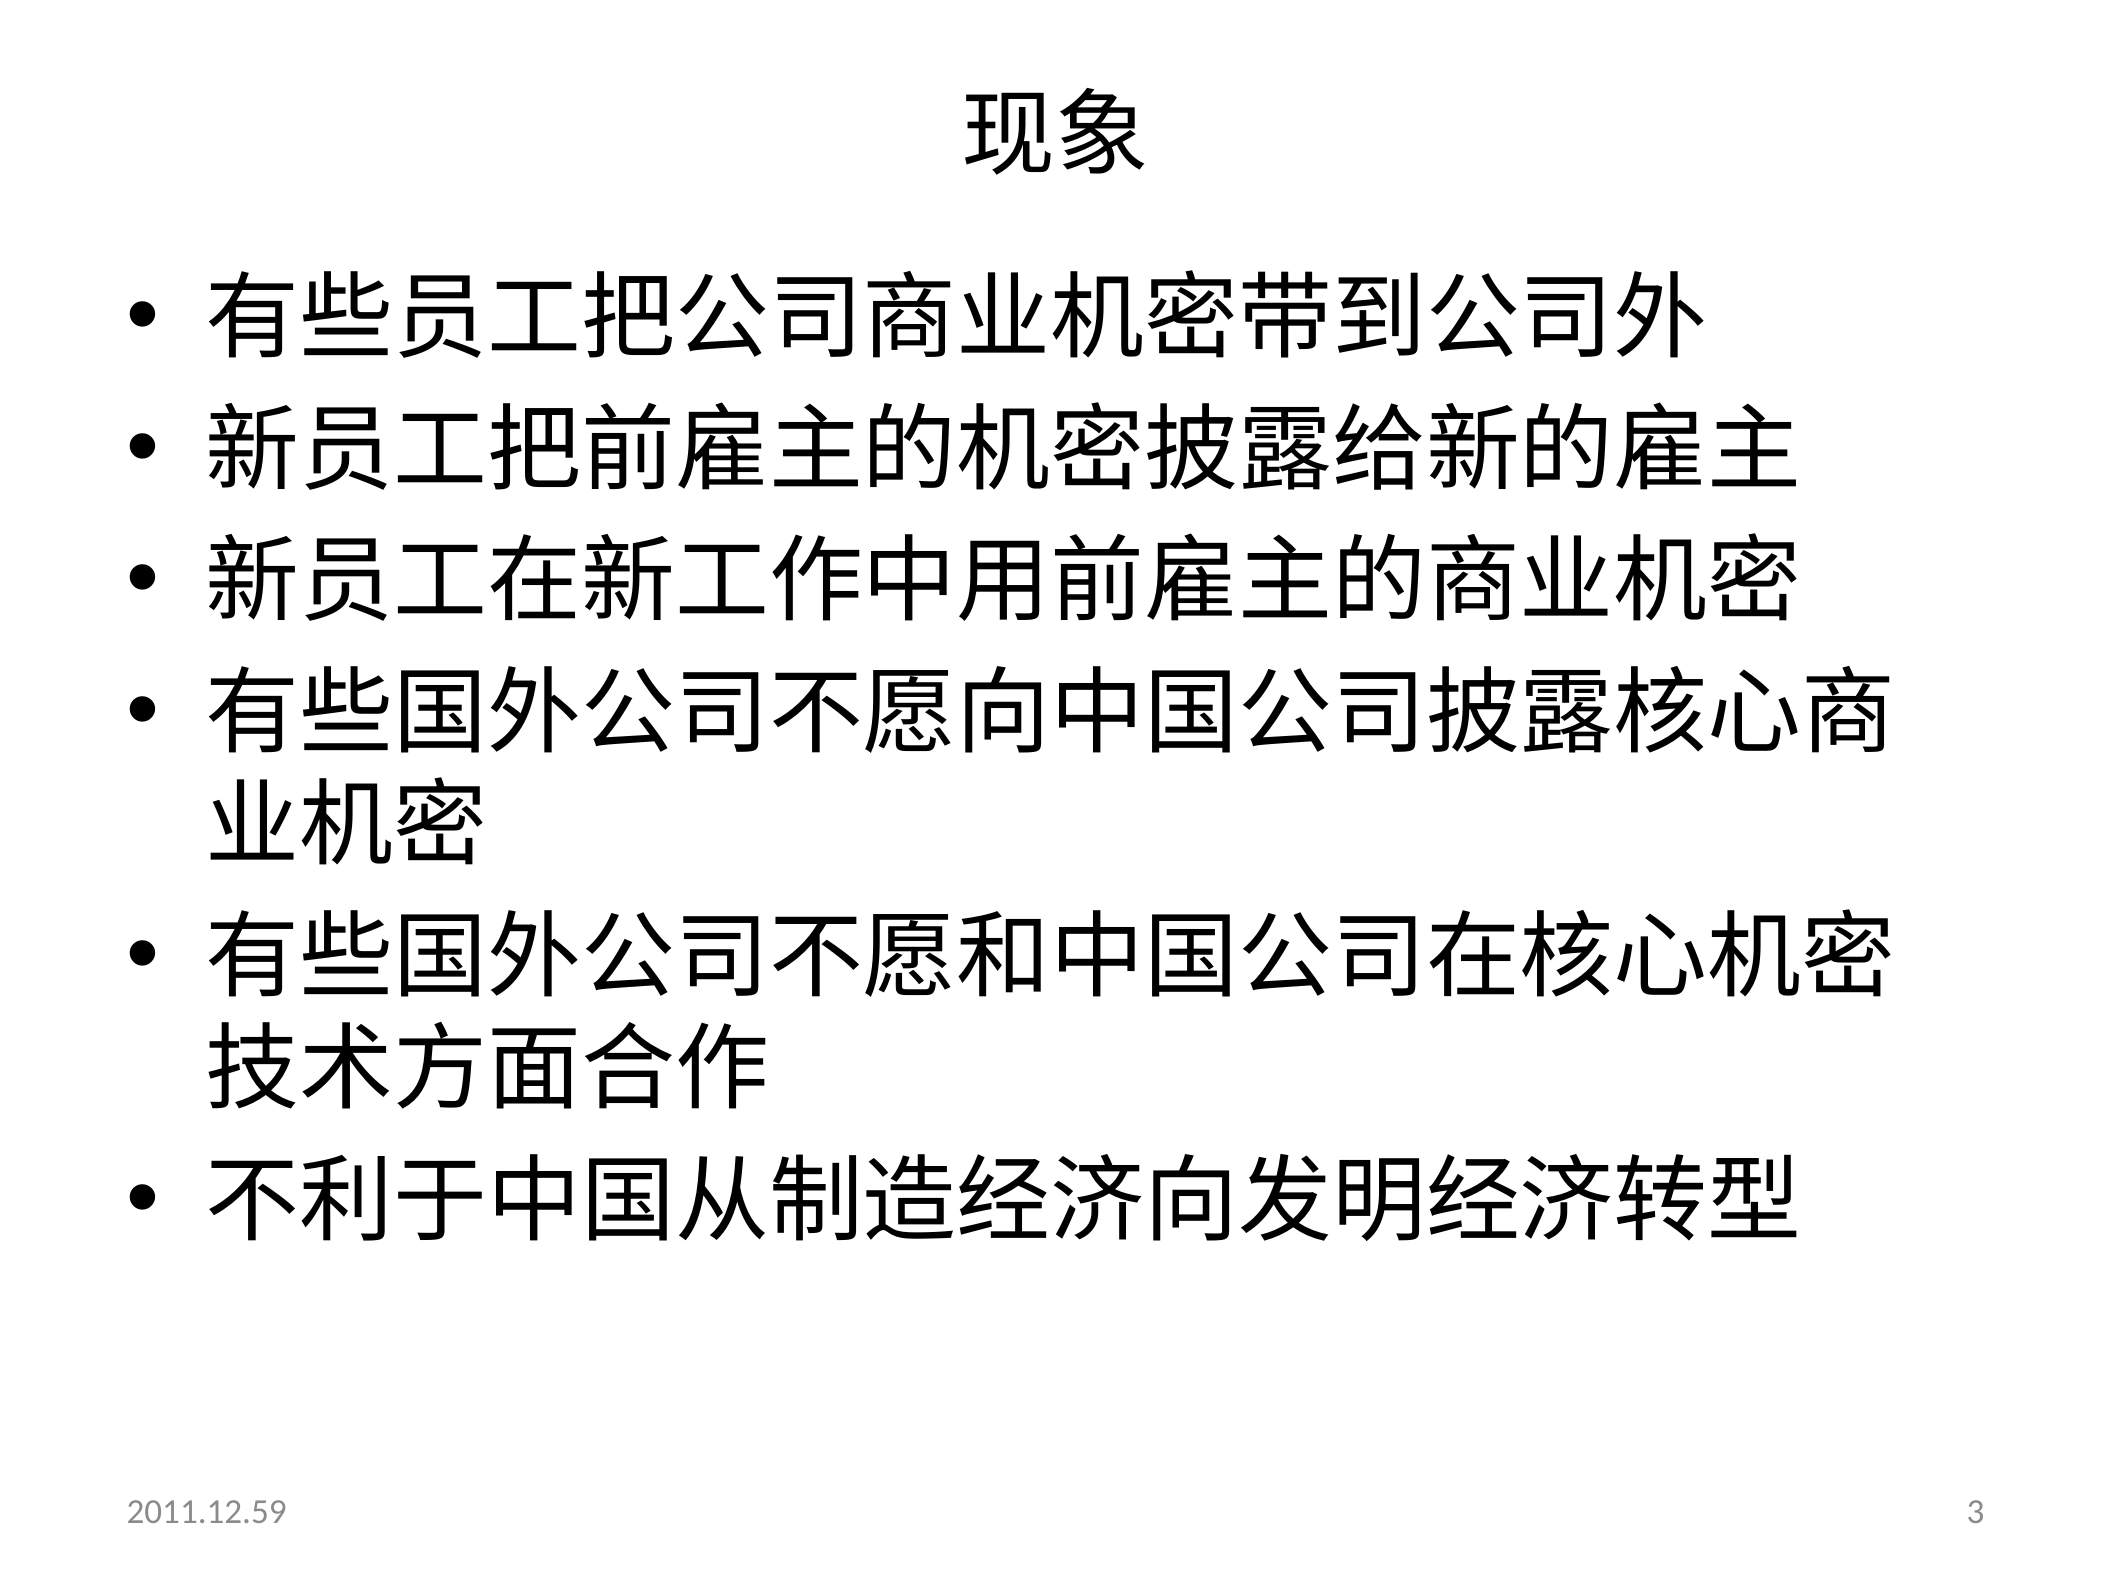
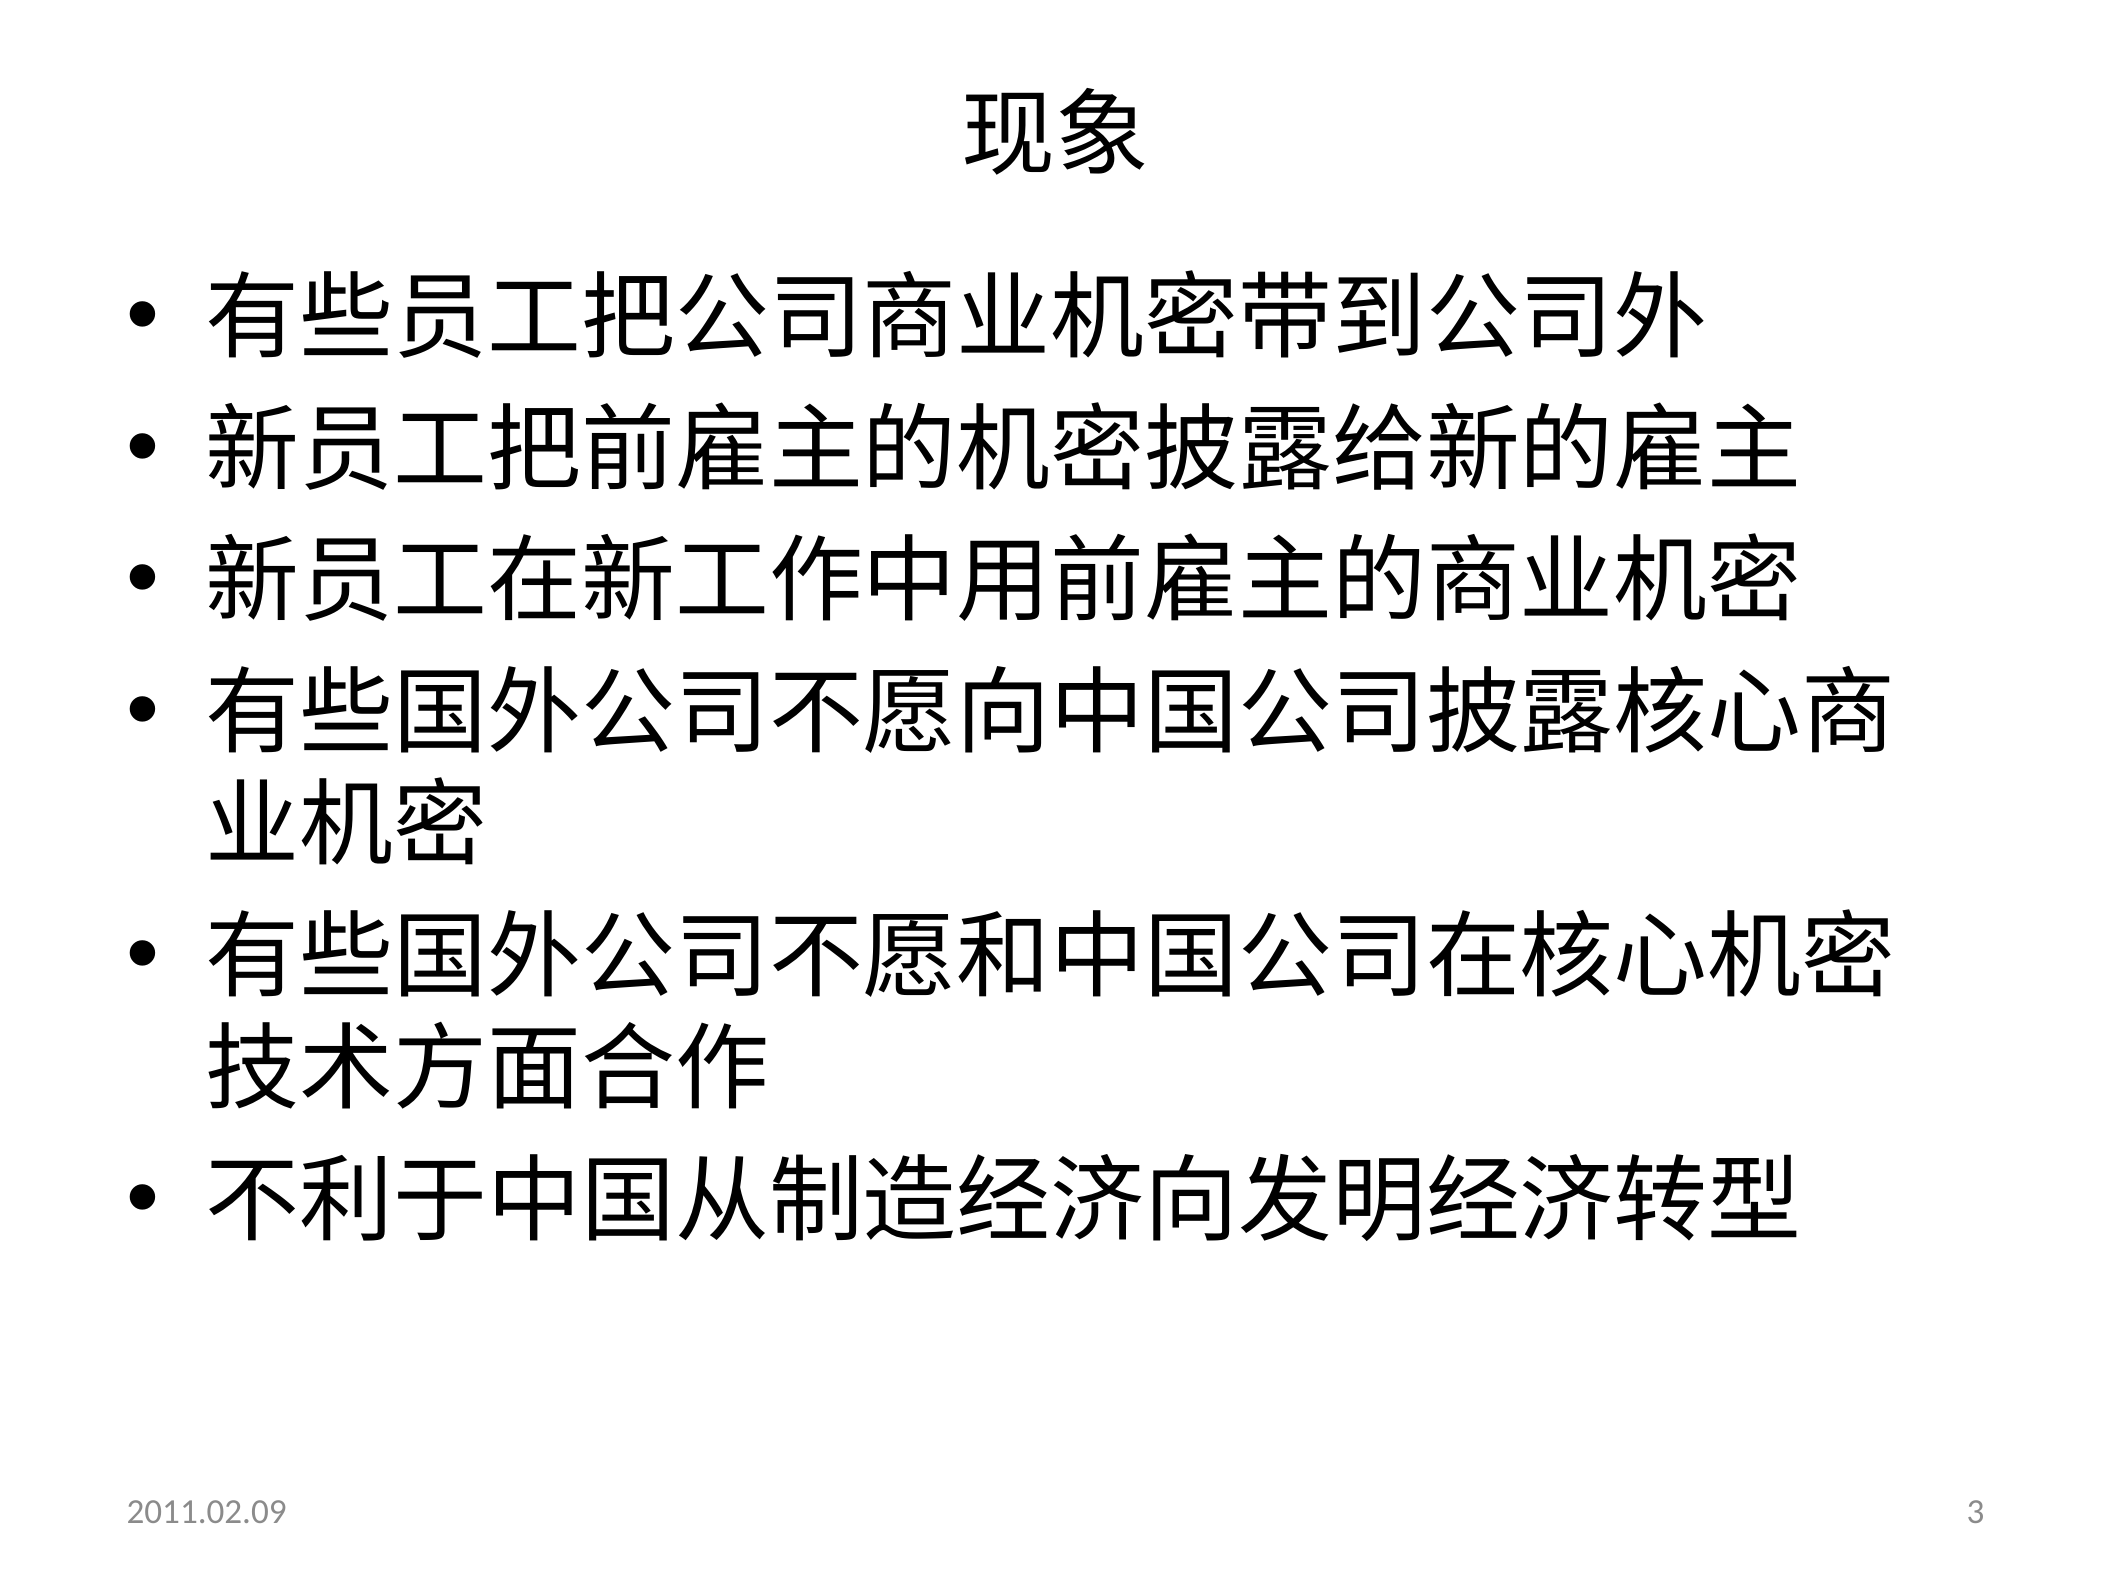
2011.12.59: 2011.12.59 -> 2011.02.09 (207, 1512)
